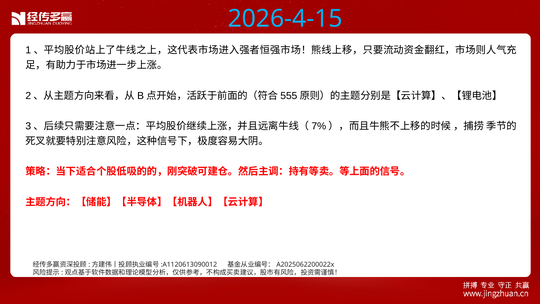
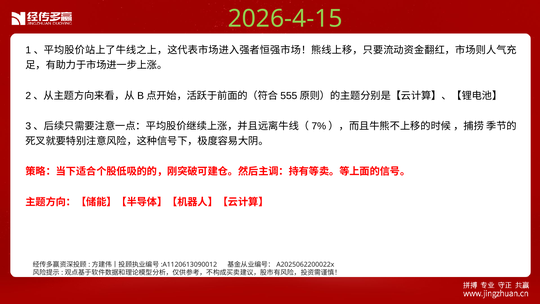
2026-4-15 colour: light blue -> light green (285, 19)
